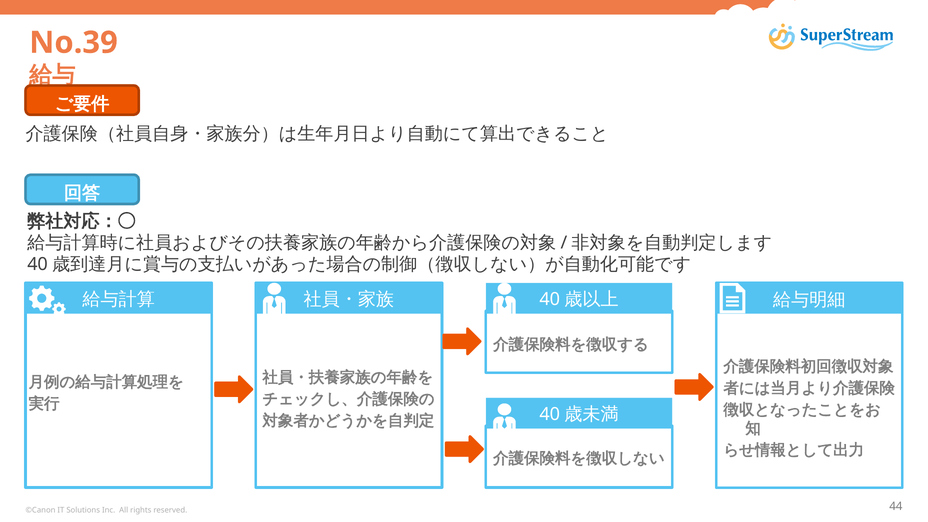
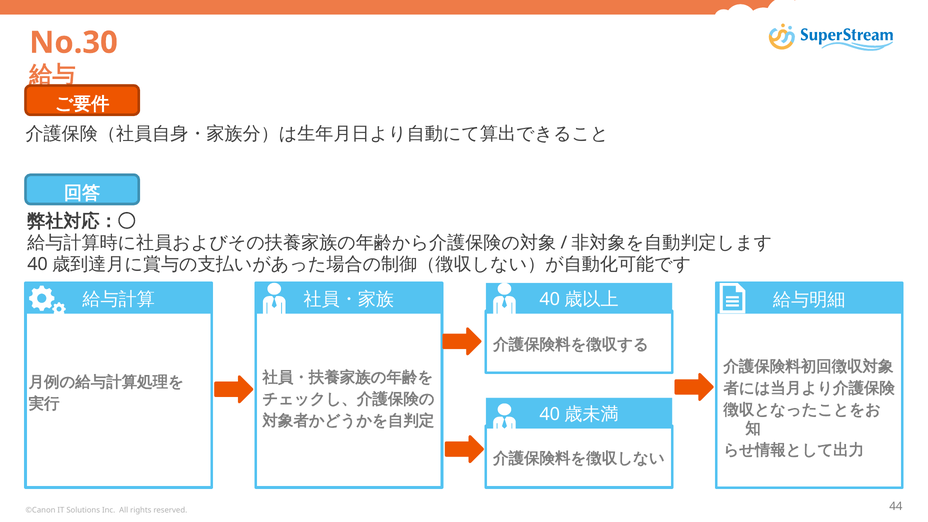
No.39: No.39 -> No.30 (74, 43)
